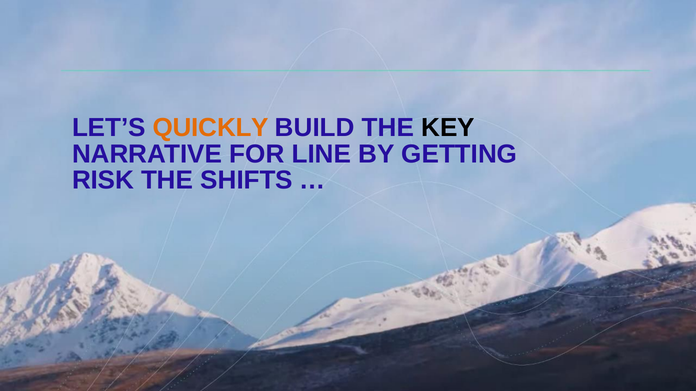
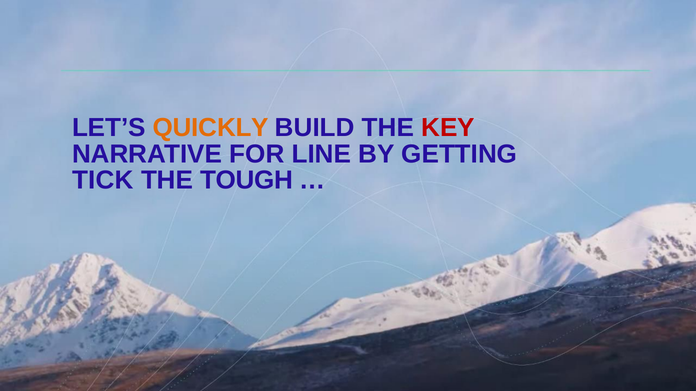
KEY colour: black -> red (448, 128)
RISK: RISK -> TICK (103, 181)
SHIFTS: SHIFTS -> TOUGH (247, 181)
